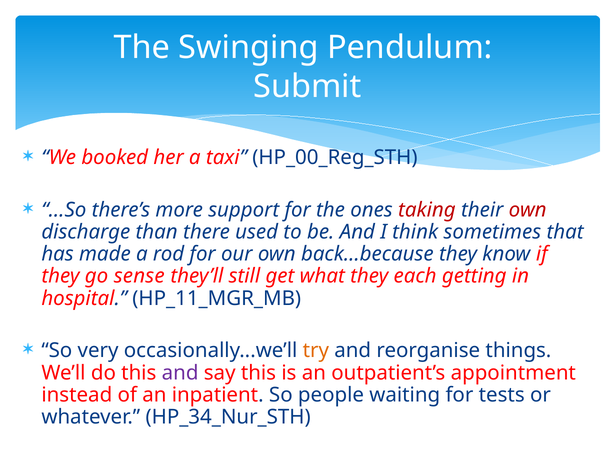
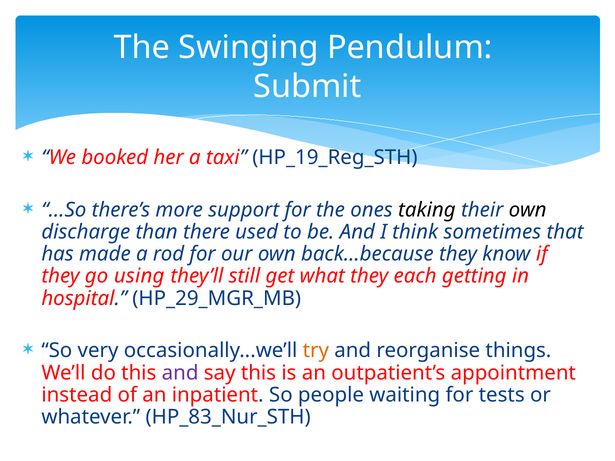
HP_00_Reg_STH: HP_00_Reg_STH -> HP_19_Reg_STH (335, 157)
taking colour: red -> black (427, 210)
own colour: red -> black (528, 210)
sense: sense -> using (139, 276)
HP_11_MGR_MB: HP_11_MGR_MB -> HP_29_MGR_MB (217, 298)
HP_34_Nur_STH: HP_34_Nur_STH -> HP_83_Nur_STH (228, 417)
